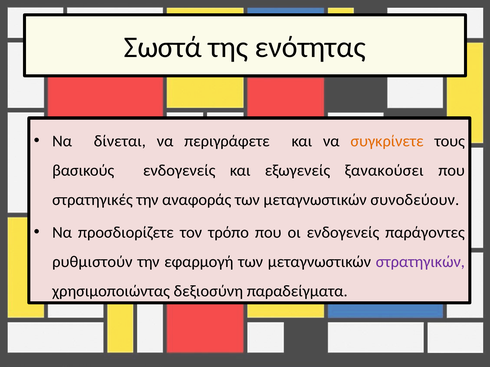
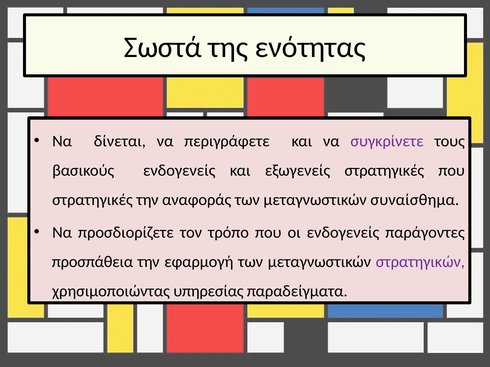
συγκρίνετε colour: orange -> purple (387, 141)
εξωγενείς ξανακούσει: ξανακούσει -> στρατηγικές (384, 171)
συνοδεύουν: συνοδεύουν -> συναίσθημα (415, 200)
ρυθμιστούν: ρυθμιστούν -> προσπάθεια (93, 262)
δεξιοσύνη: δεξιοσύνη -> υπηρεσίας (208, 292)
